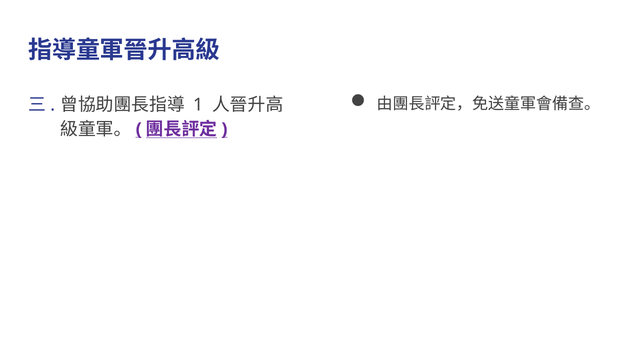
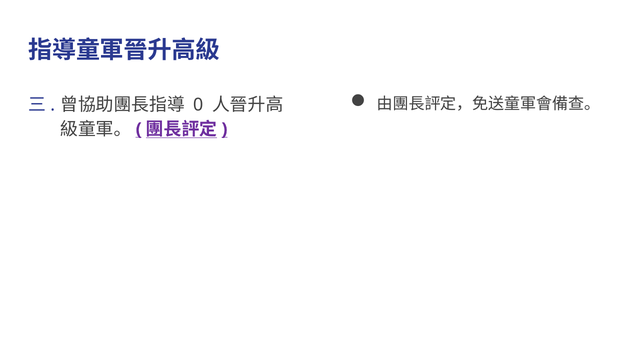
1: 1 -> 0 (198, 105)
